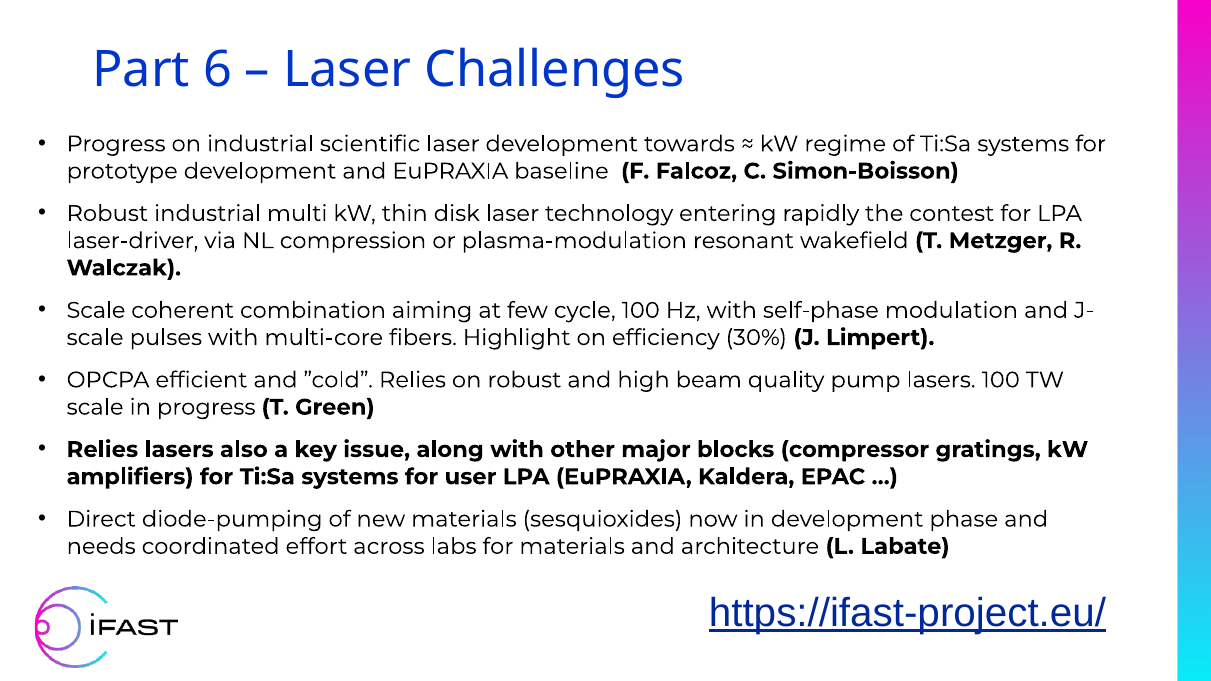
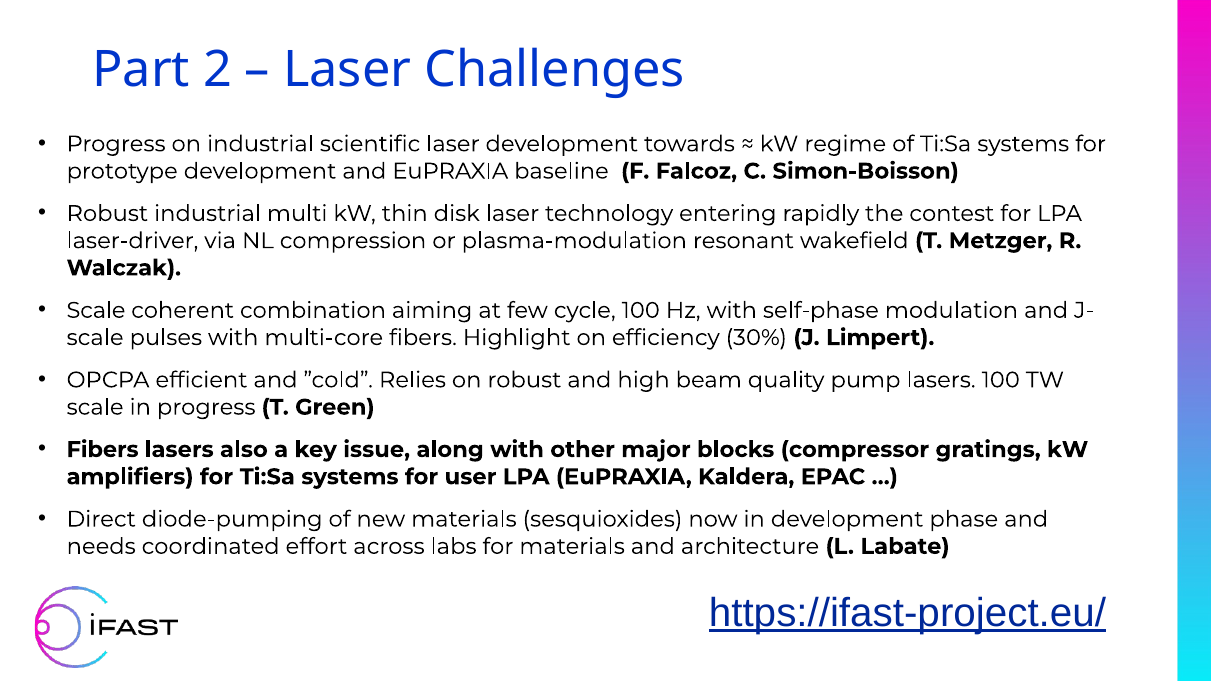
6: 6 -> 2 (218, 70)
Relies: Relies -> Fibers (103, 450)
